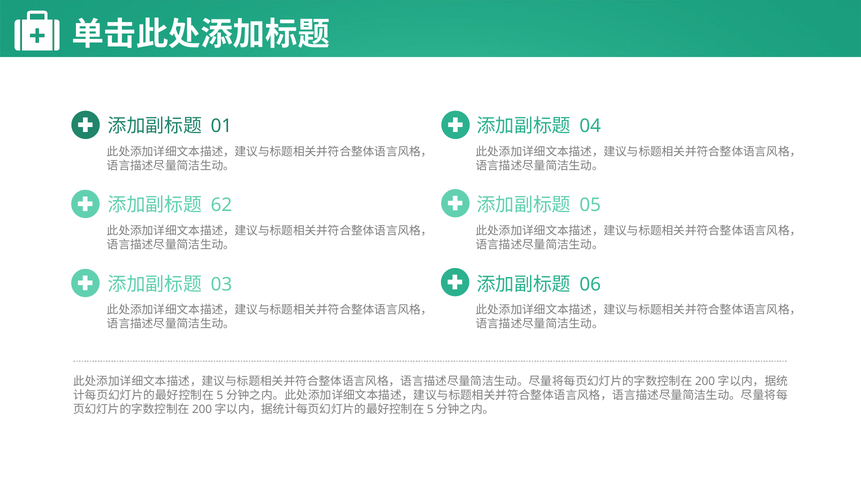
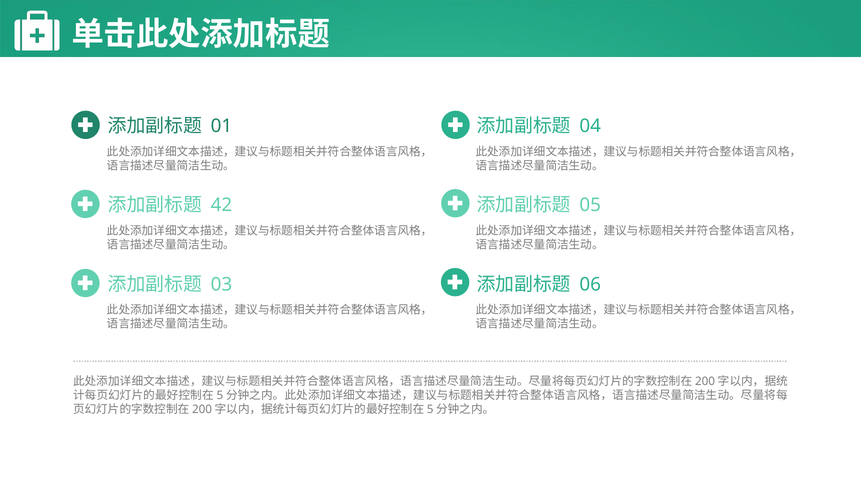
62: 62 -> 42 (221, 205)
